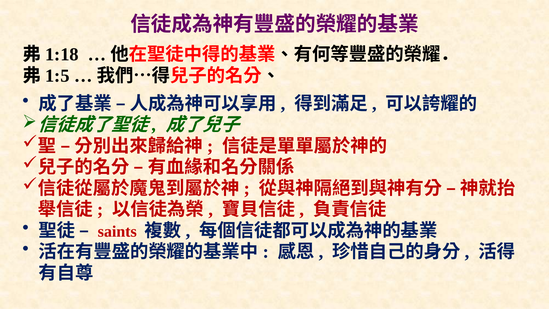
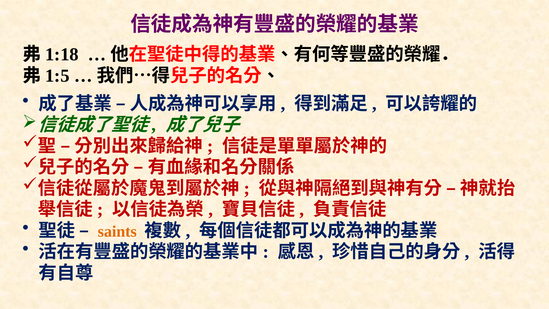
saints colour: red -> orange (117, 231)
